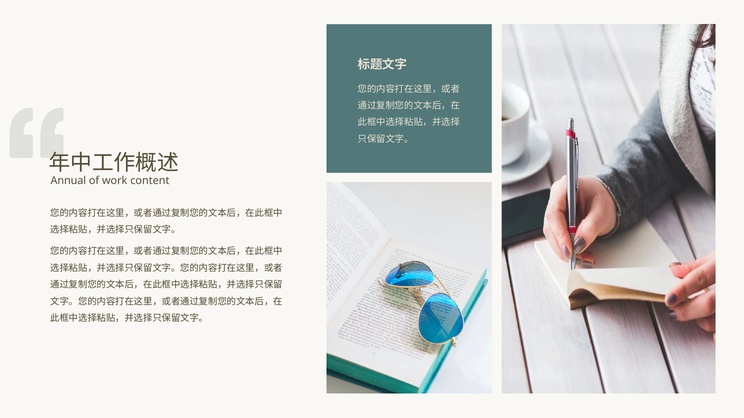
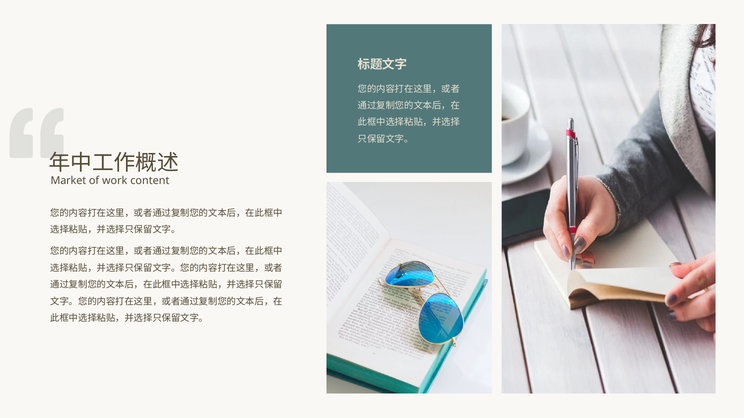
Annual: Annual -> Market (68, 181)
